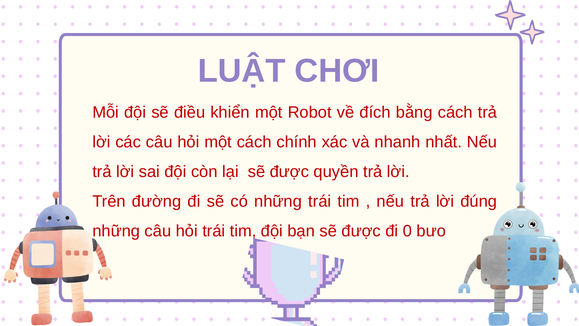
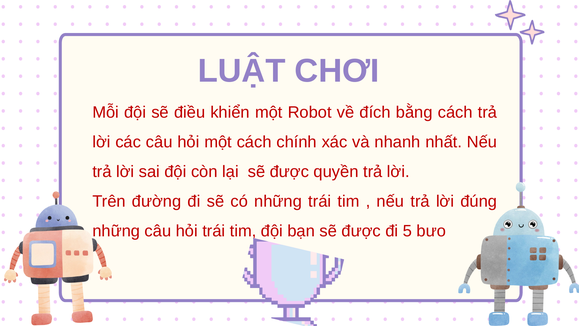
0: 0 -> 5 (407, 231)
